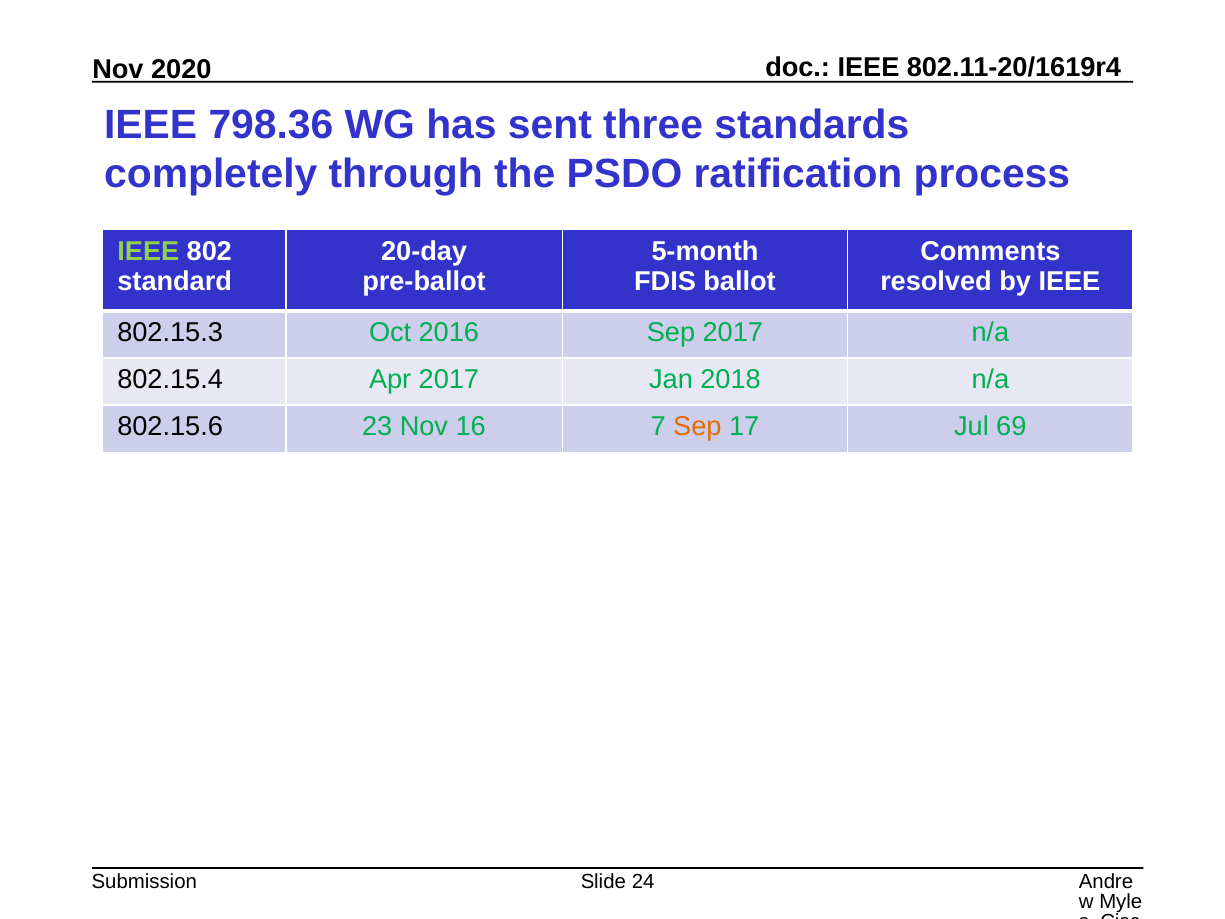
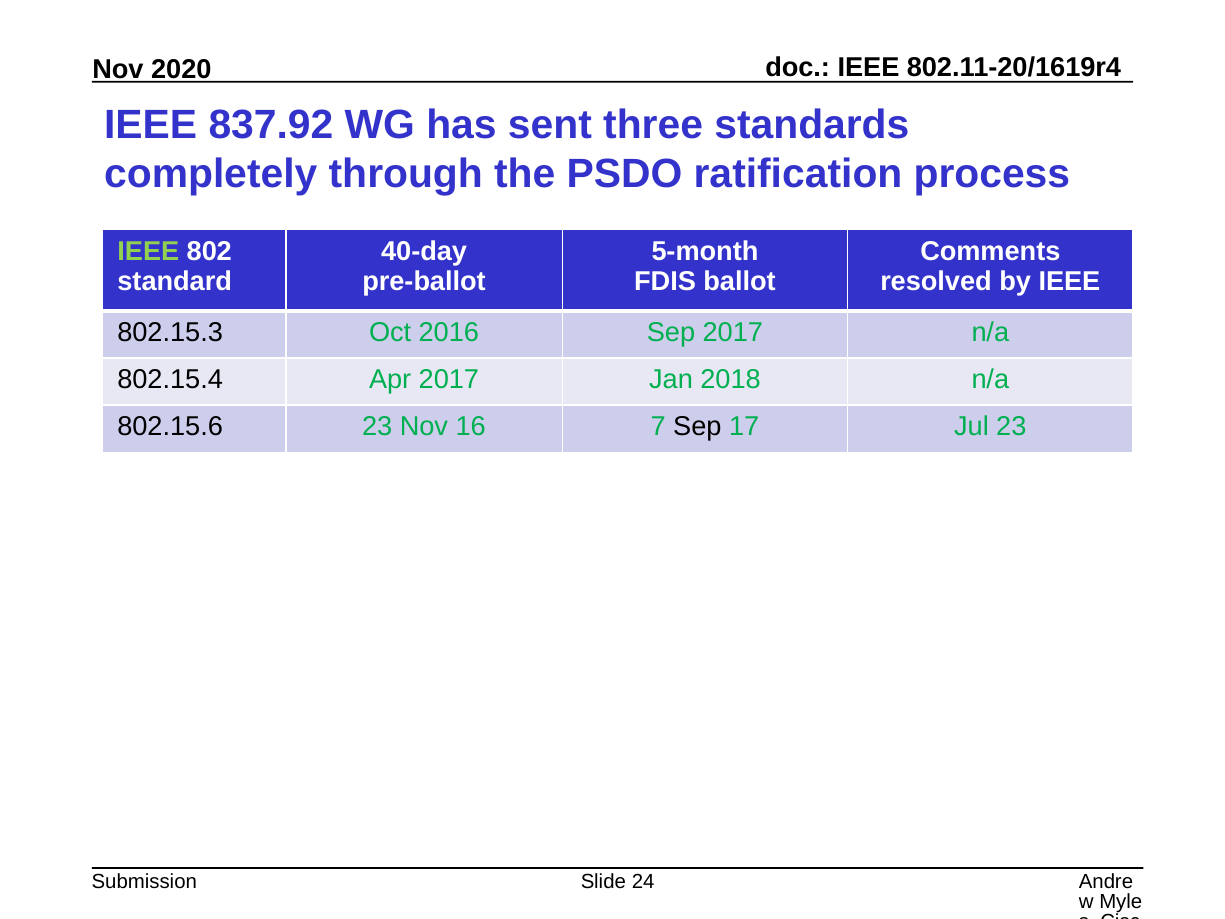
798.36: 798.36 -> 837.92 (271, 125)
20-day: 20-day -> 40-day (424, 251)
Sep colour: orange -> black (697, 427)
Jul 69: 69 -> 23 (1011, 427)
